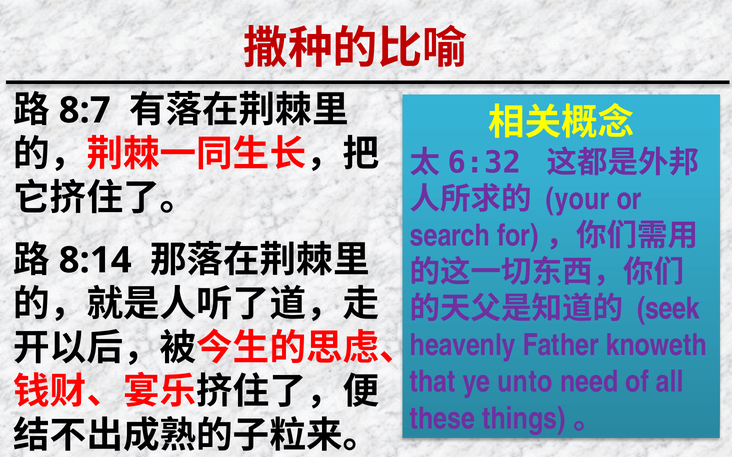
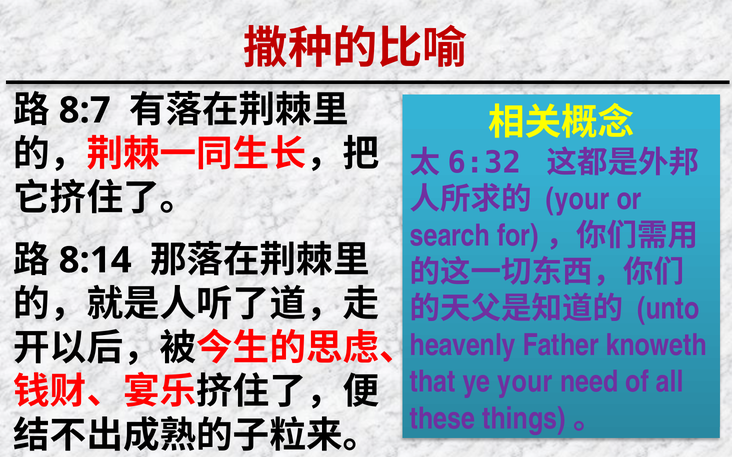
seek: seek -> unto (668, 309)
ye unto: unto -> your (525, 382)
